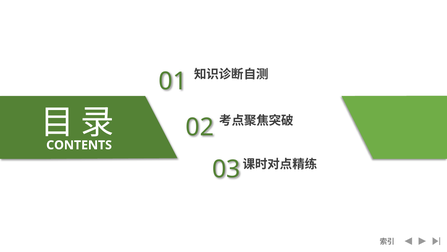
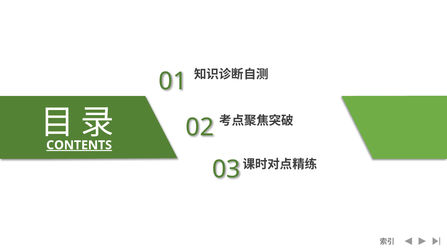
CONTENTS underline: none -> present (79, 145)
